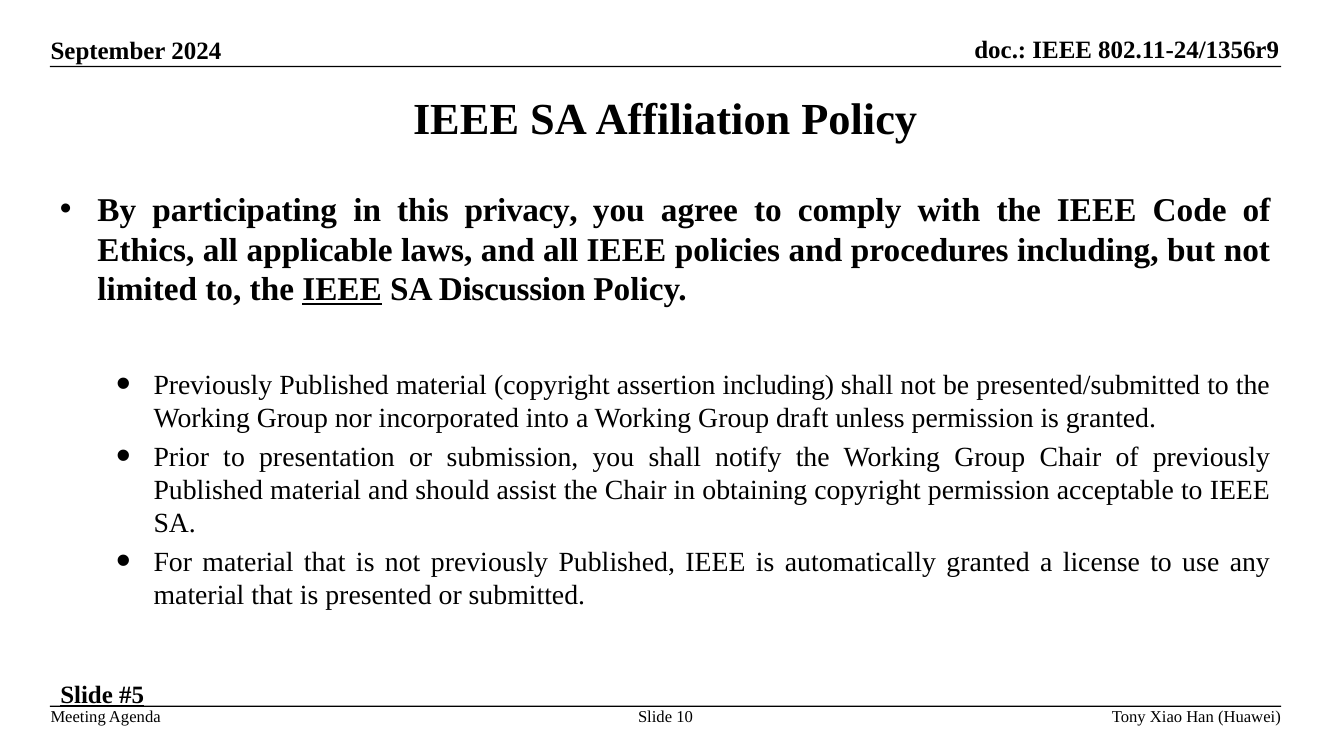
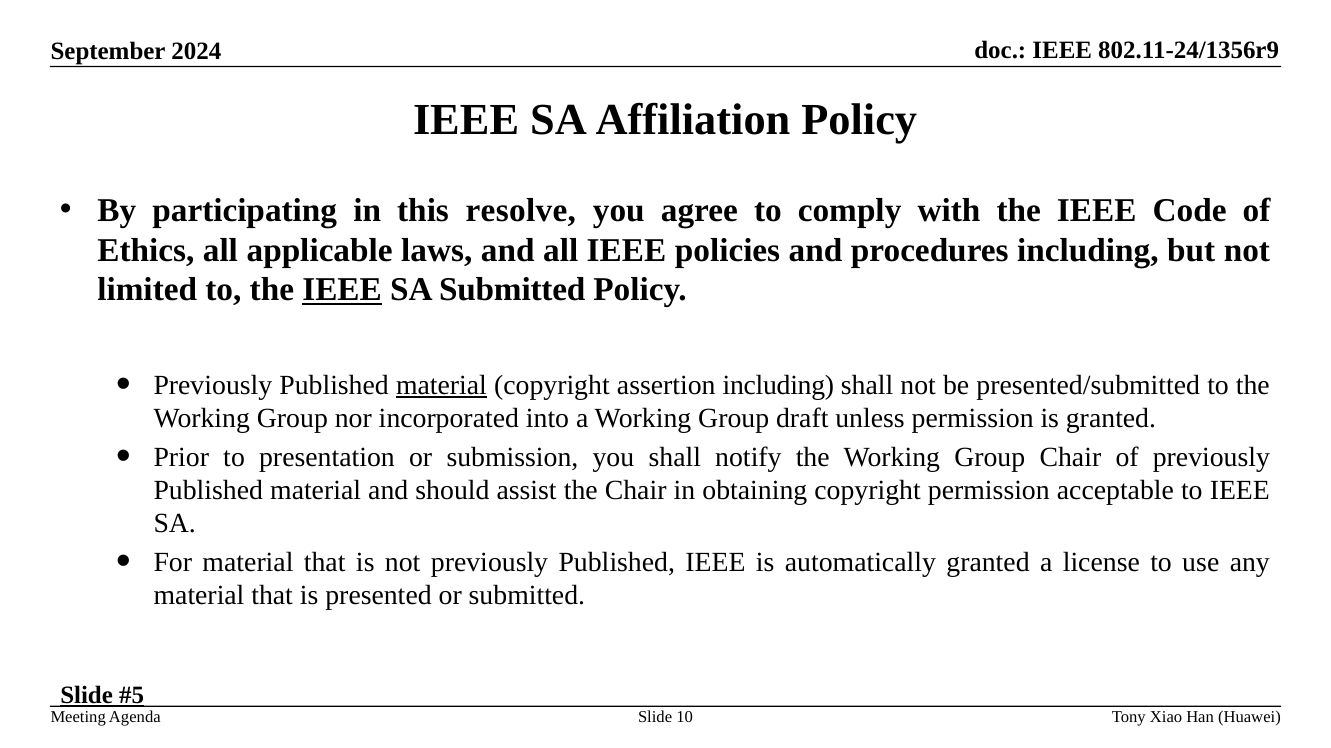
privacy: privacy -> resolve (521, 210)
SA Discussion: Discussion -> Submitted (512, 290)
material underline: none -> present (441, 385)
